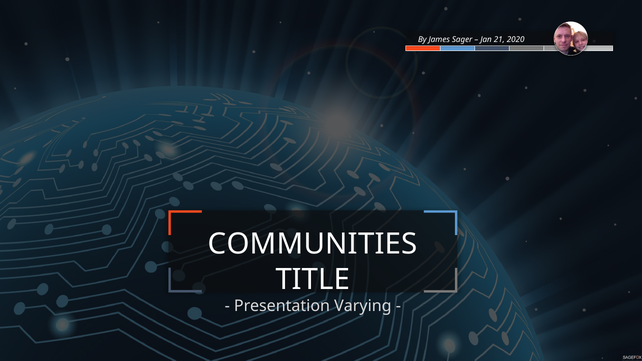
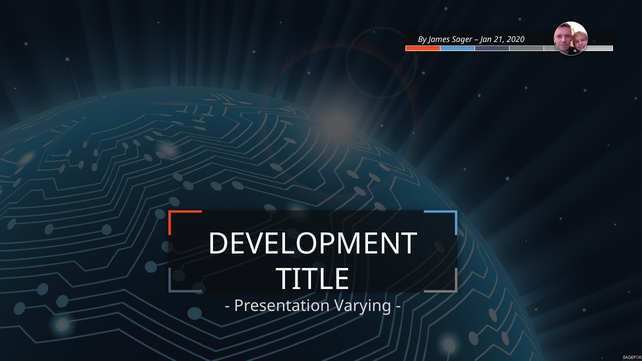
COMMUNITIES: COMMUNITIES -> DEVELOPMENT (313, 244)
